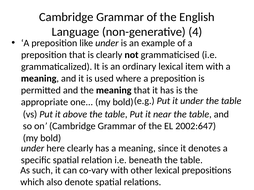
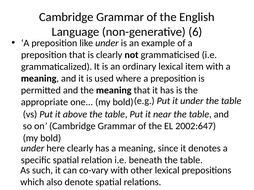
4: 4 -> 6 (195, 32)
